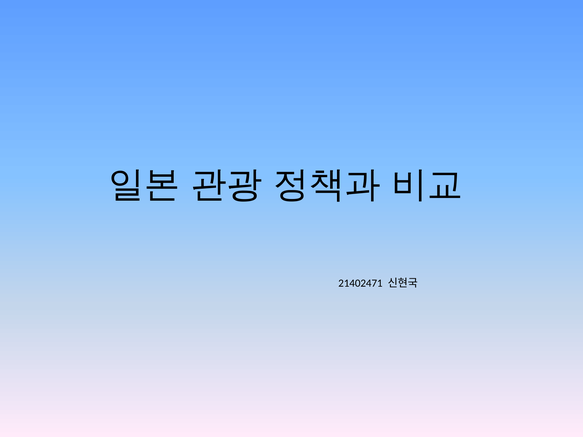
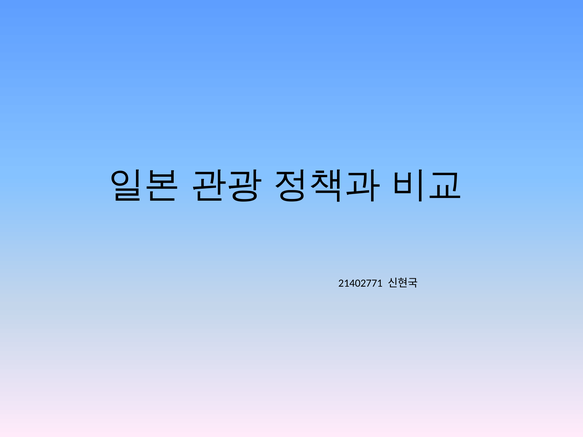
21402471: 21402471 -> 21402771 (360, 283)
